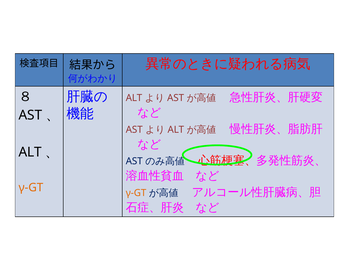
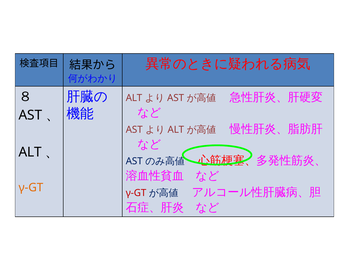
γ-GT colour: orange -> red (136, 193)
